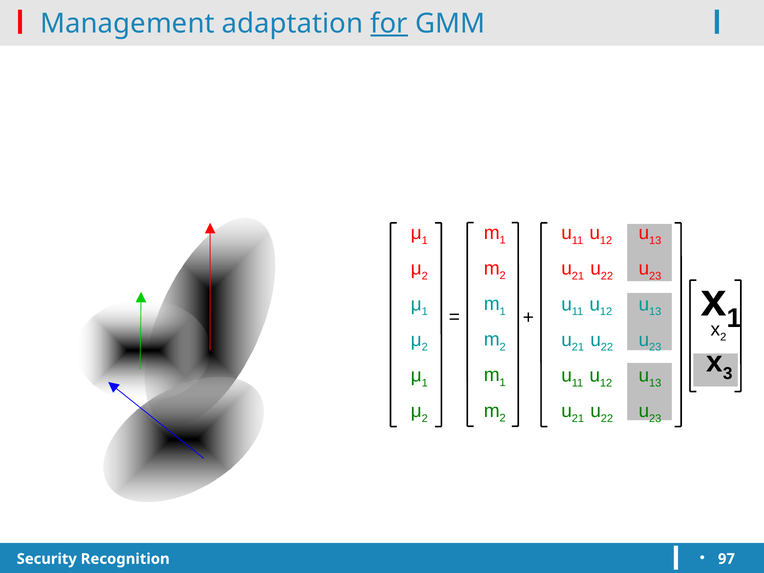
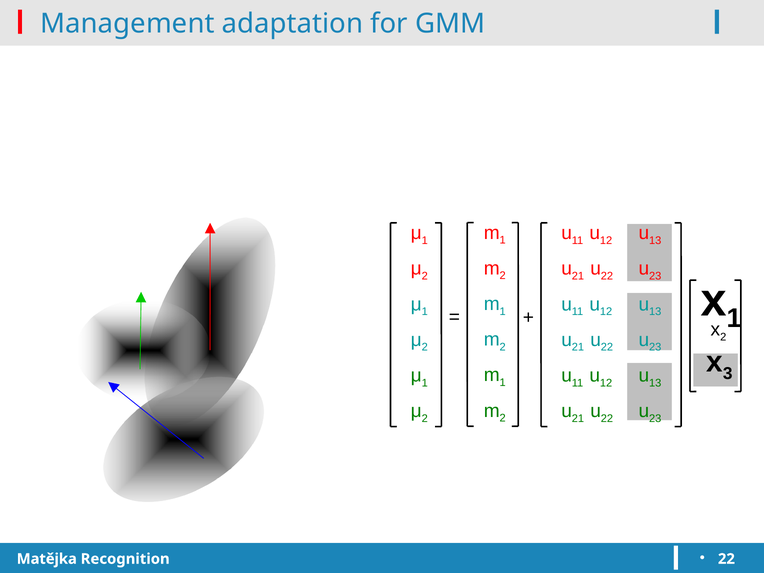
for underline: present -> none (389, 24)
Security: Security -> Matějka (47, 559)
97: 97 -> 22 (726, 559)
